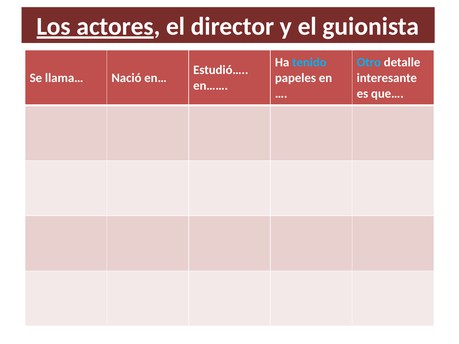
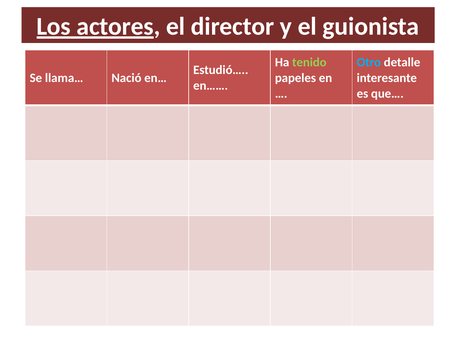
tenido colour: light blue -> light green (309, 62)
